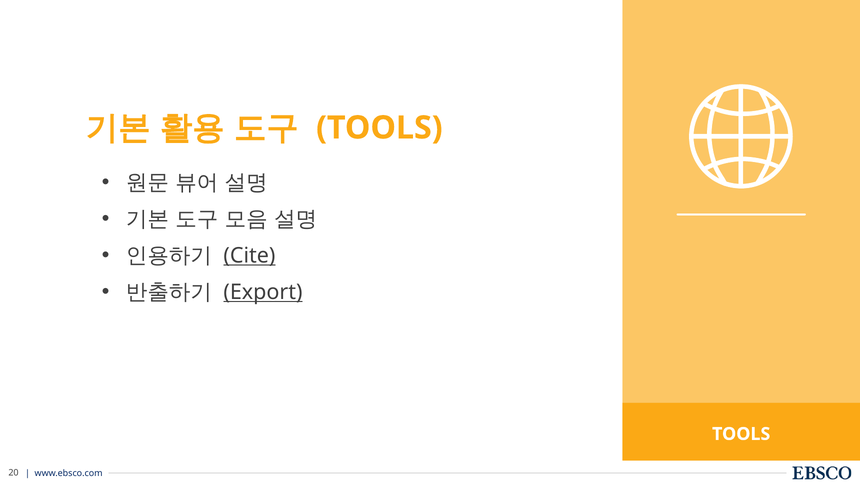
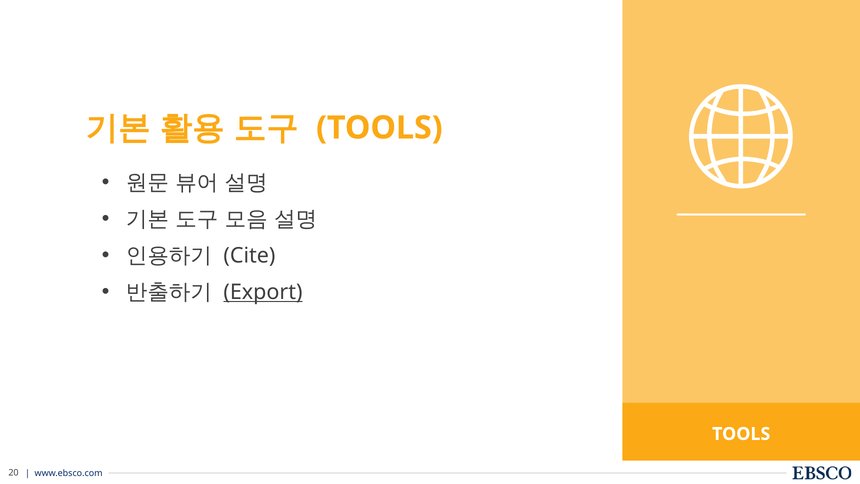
Cite underline: present -> none (249, 256)
